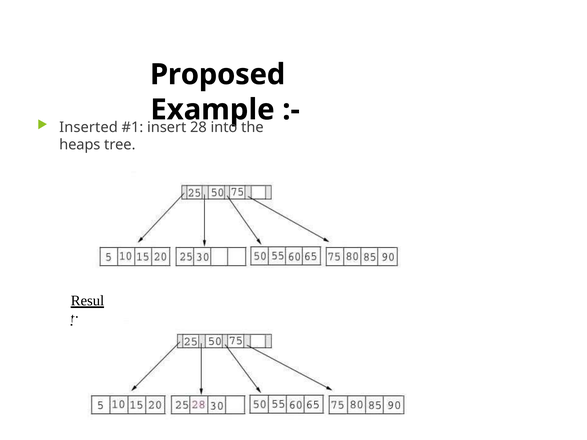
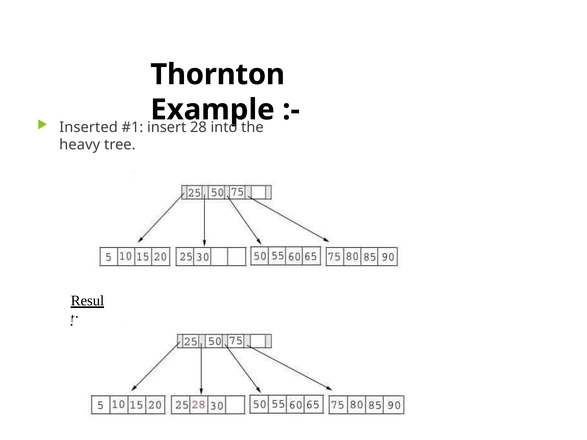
Proposed: Proposed -> Thornton (218, 75)
heaps: heaps -> heavy (80, 145)
